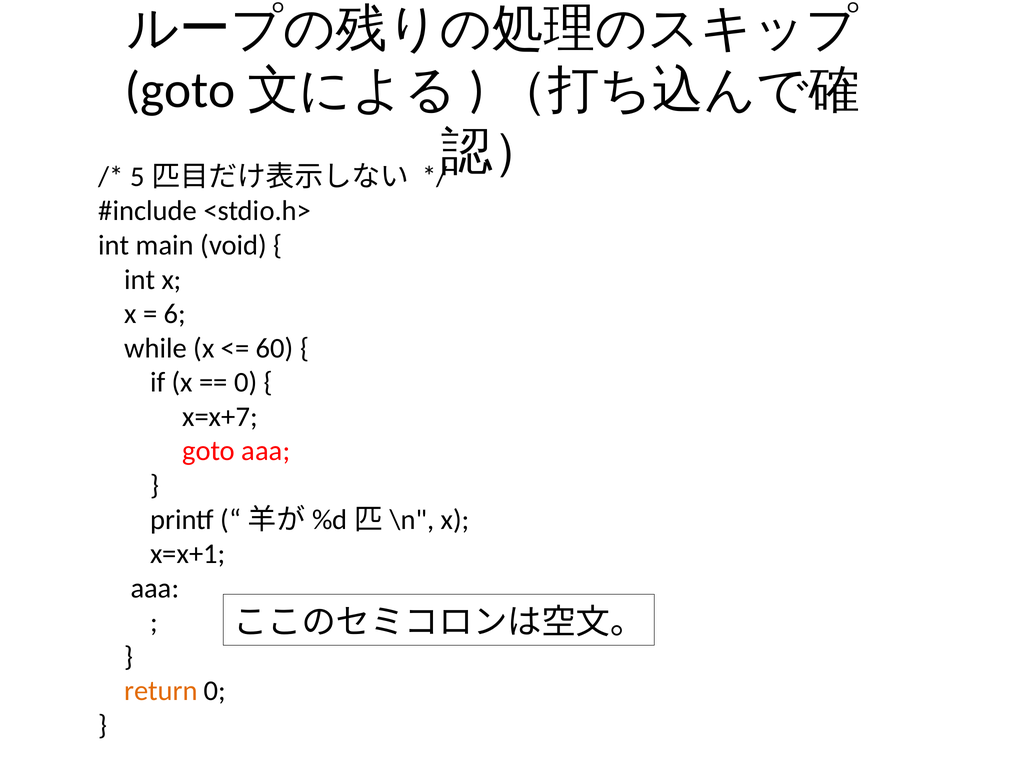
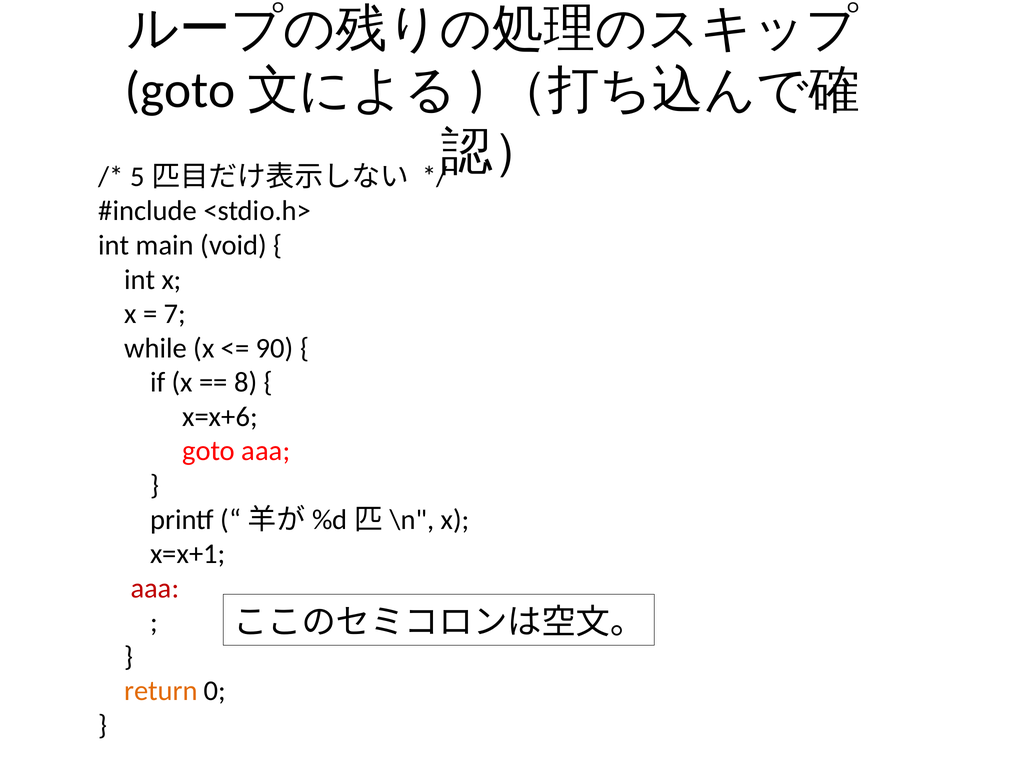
6: 6 -> 7 (175, 314)
60: 60 -> 90 (275, 348)
0: 0 -> 8 (246, 382)
x=x+7: x=x+7 -> x=x+6 (220, 417)
aaa colour: black -> red (155, 588)
